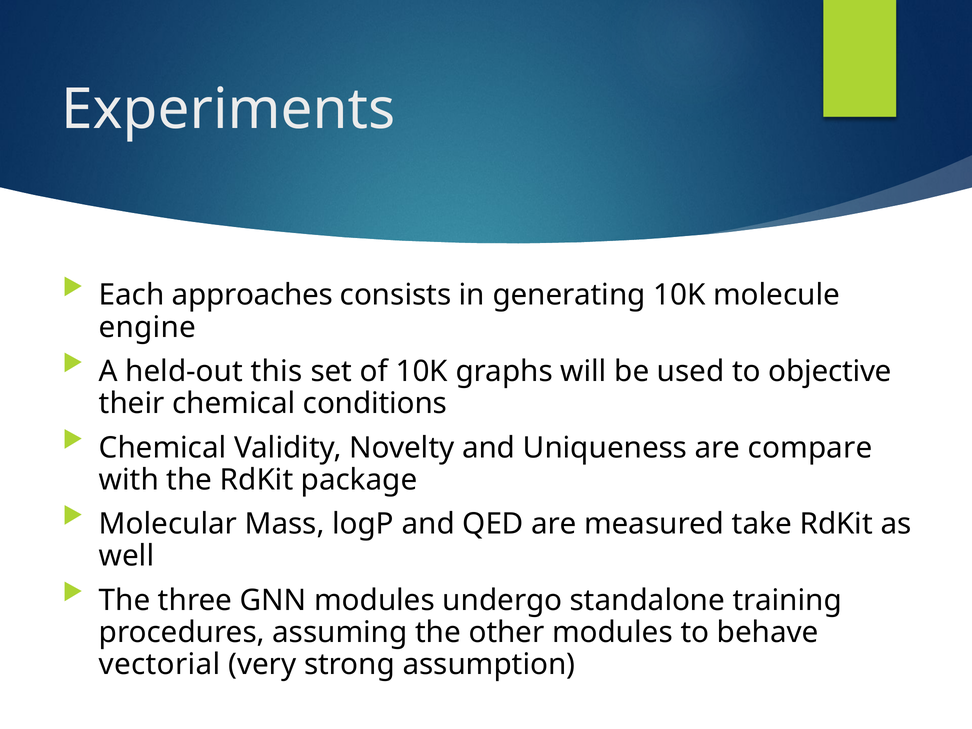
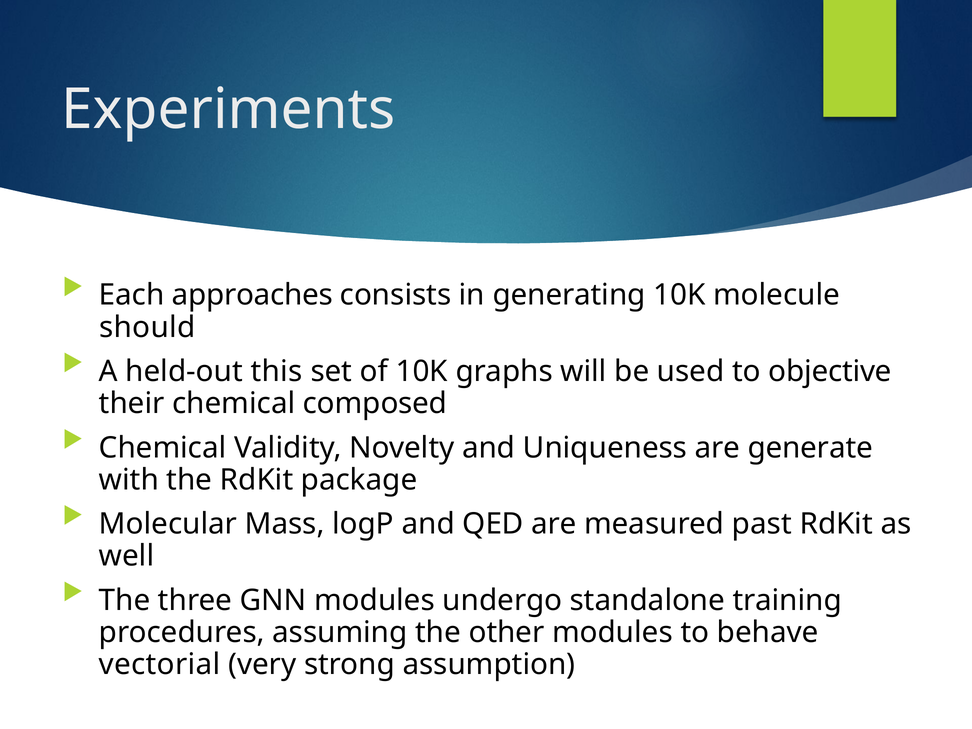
engine: engine -> should (147, 327)
conditions: conditions -> composed (375, 404)
compare: compare -> generate (810, 448)
take: take -> past (762, 524)
